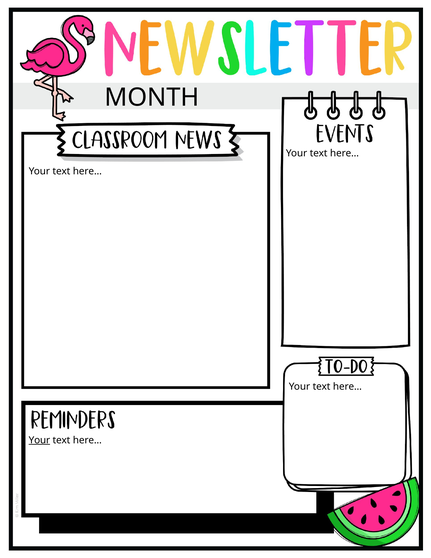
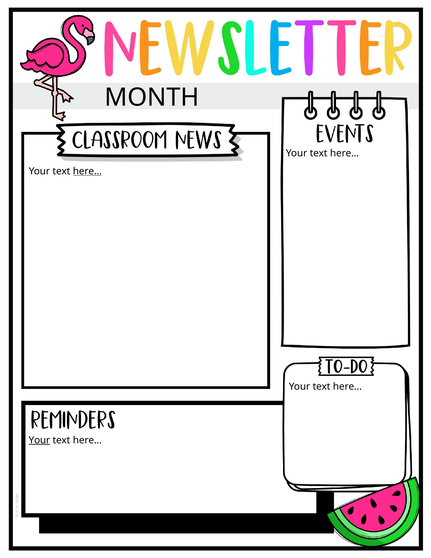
here… underline: none -> present (87, 171)
